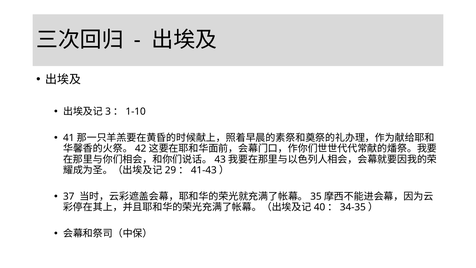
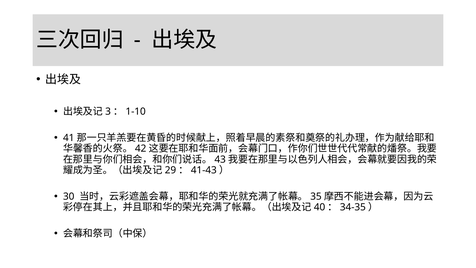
37: 37 -> 30 (69, 196)
